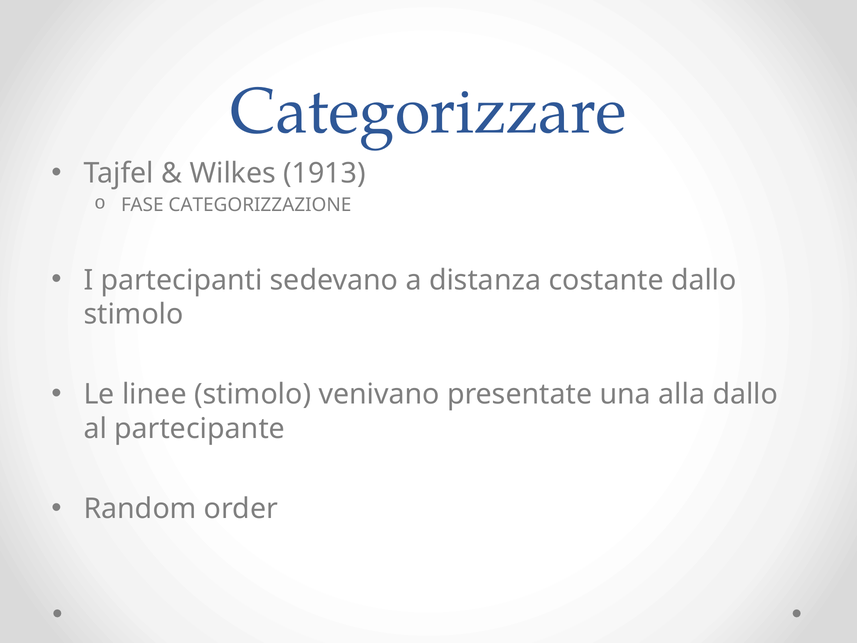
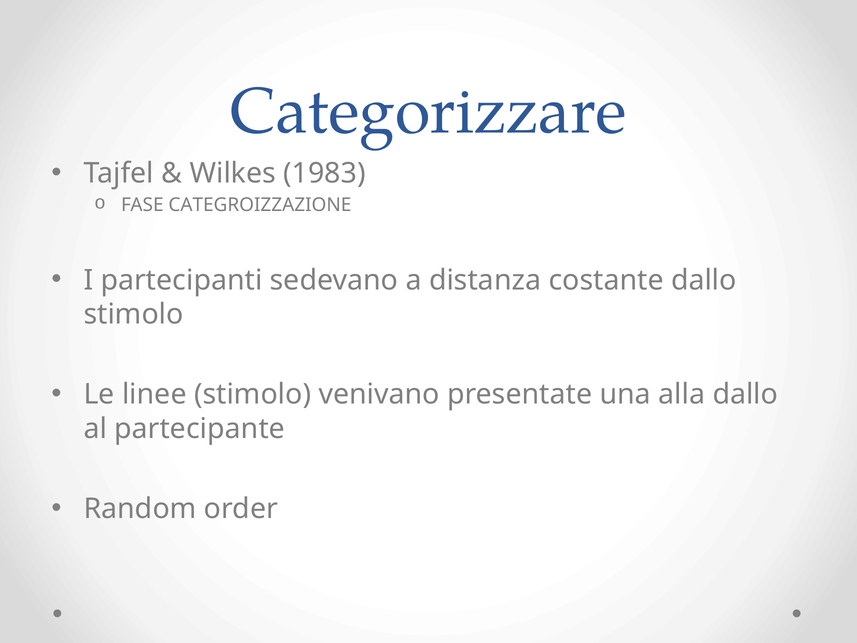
1913: 1913 -> 1983 (325, 173)
CATEGORIZZAZIONE: CATEGORIZZAZIONE -> CATEGROIZZAZIONE (260, 205)
